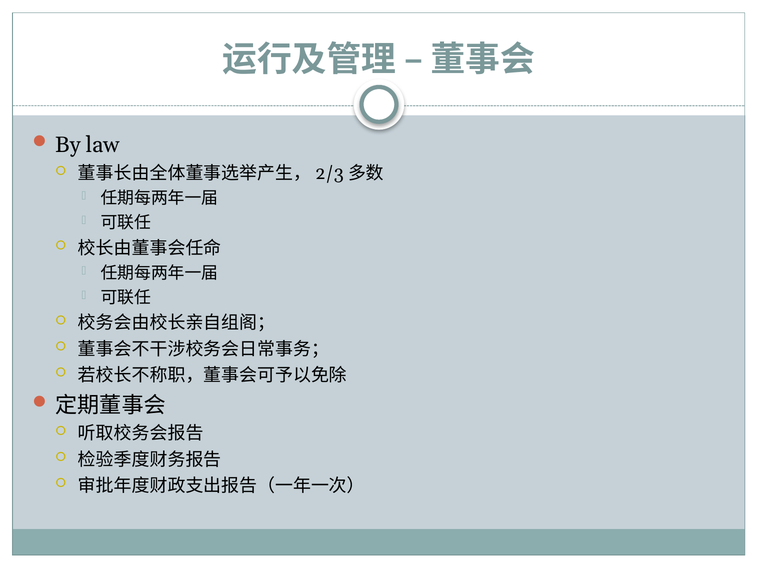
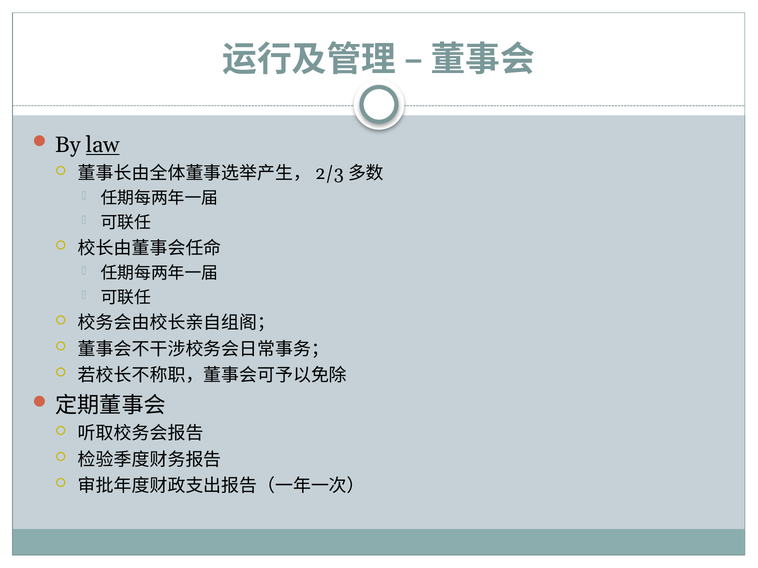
law underline: none -> present (103, 145)
